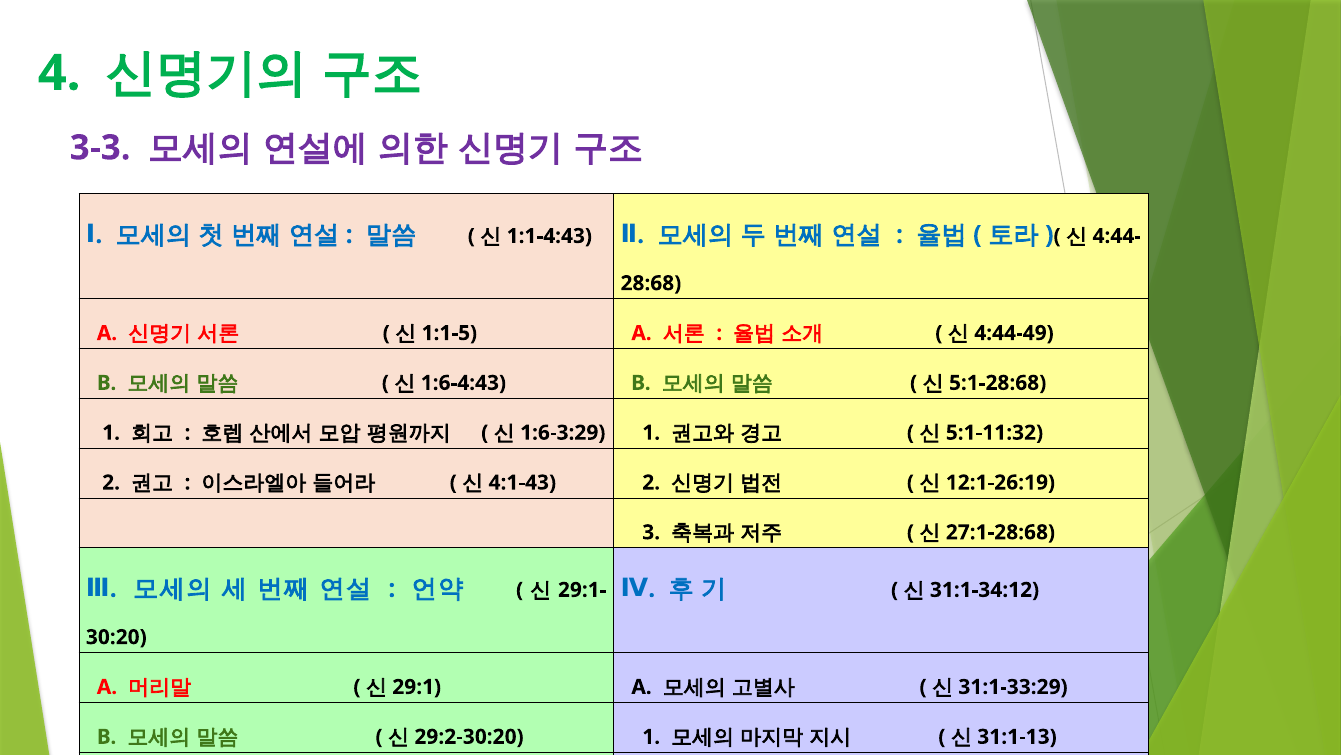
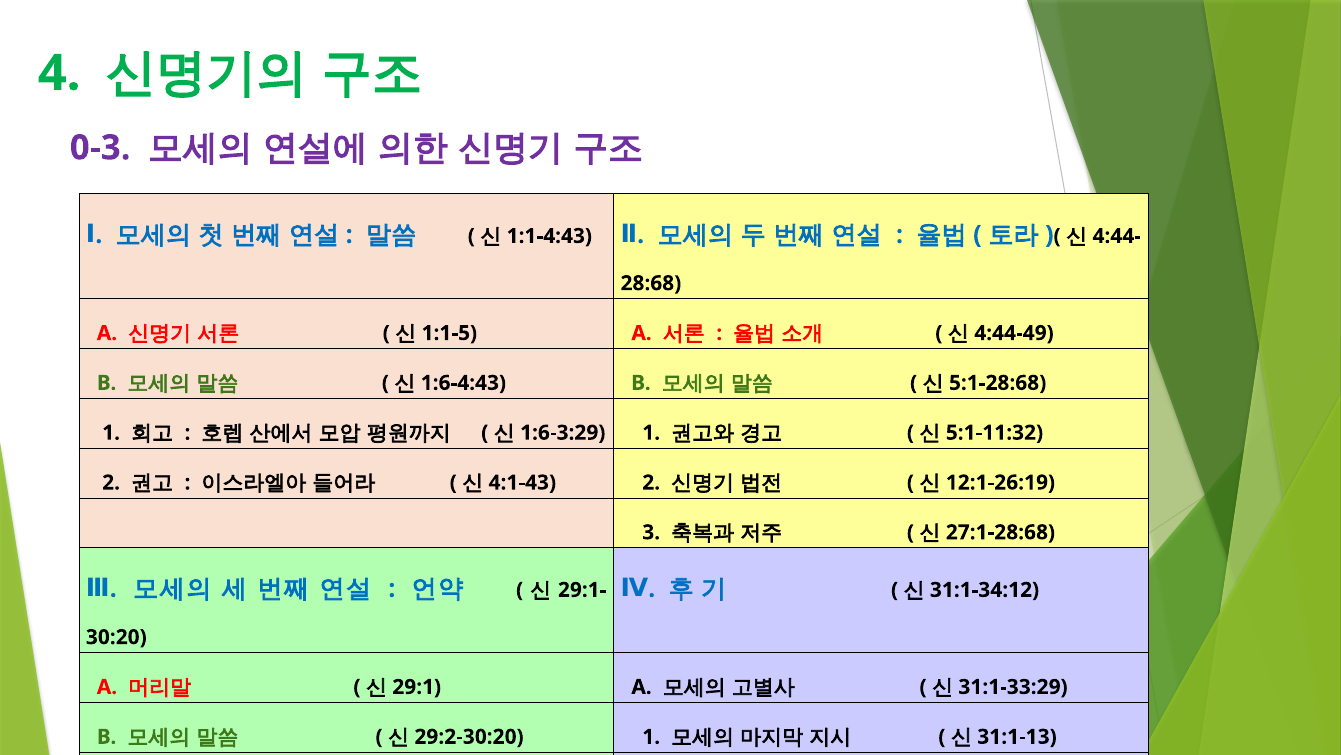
3-3: 3-3 -> 0-3 (100, 148)
